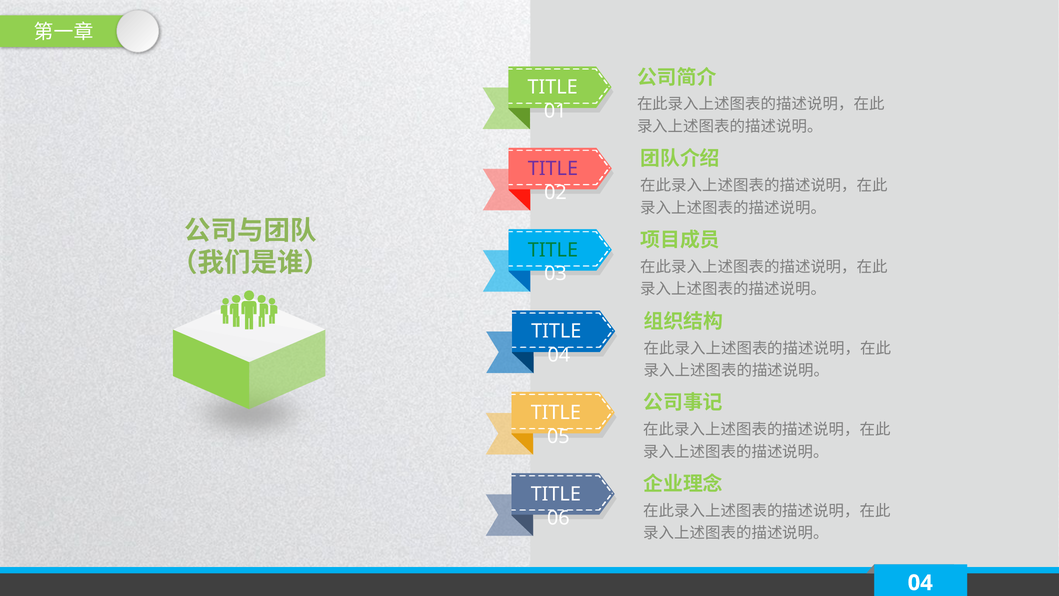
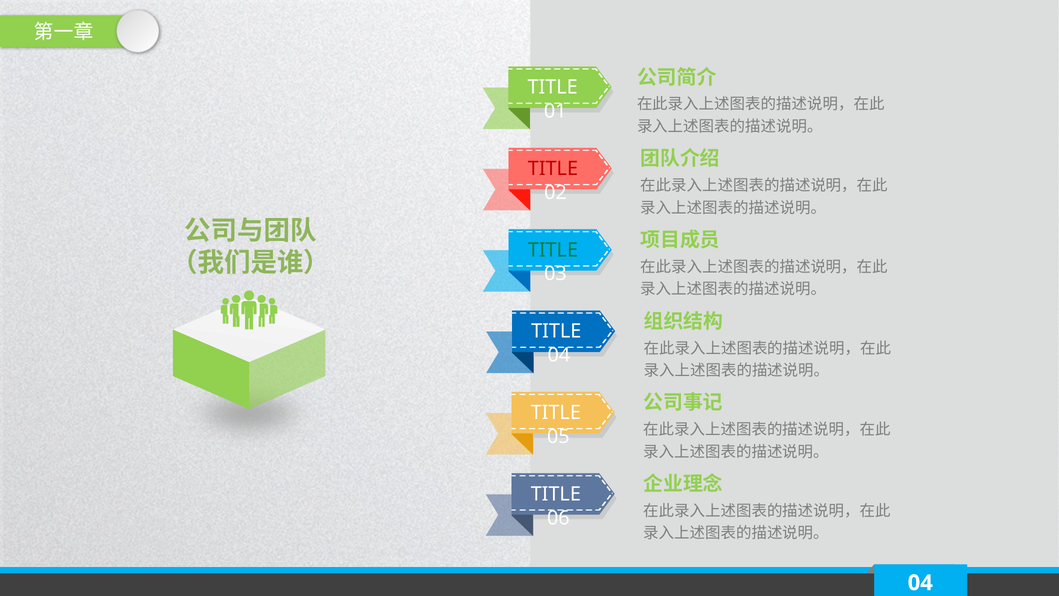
TITLE colour: purple -> red (553, 169)
